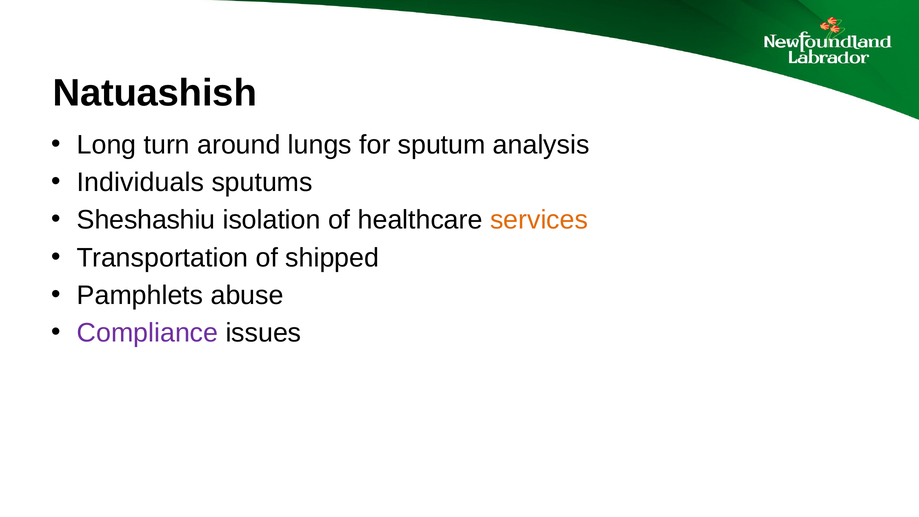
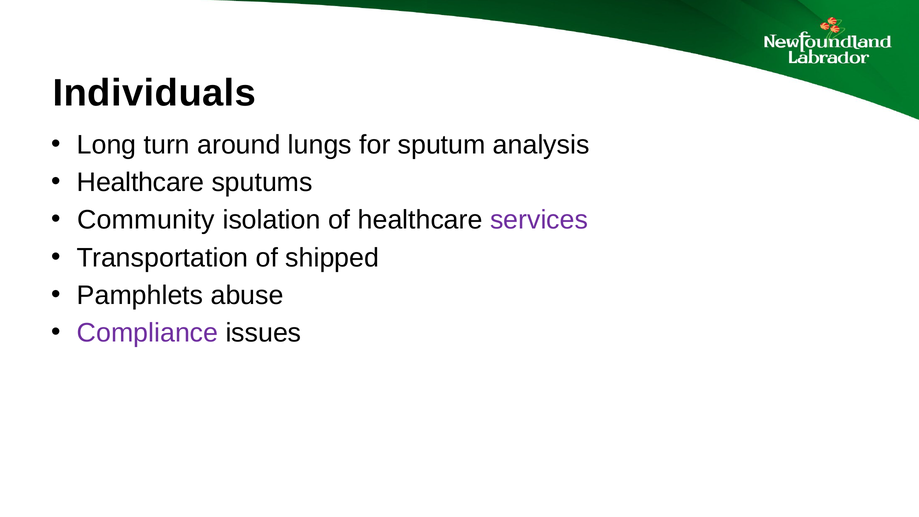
Natuashish: Natuashish -> Individuals (154, 93)
Individuals: Individuals -> Healthcare (141, 183)
Sheshashiu: Sheshashiu -> Community (146, 220)
services colour: orange -> purple (539, 220)
